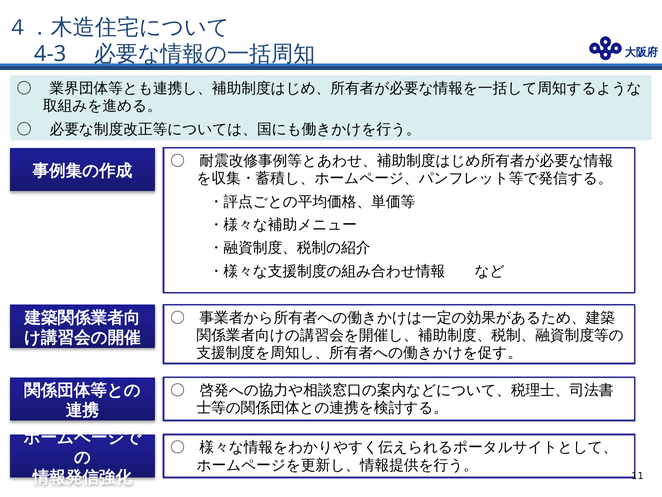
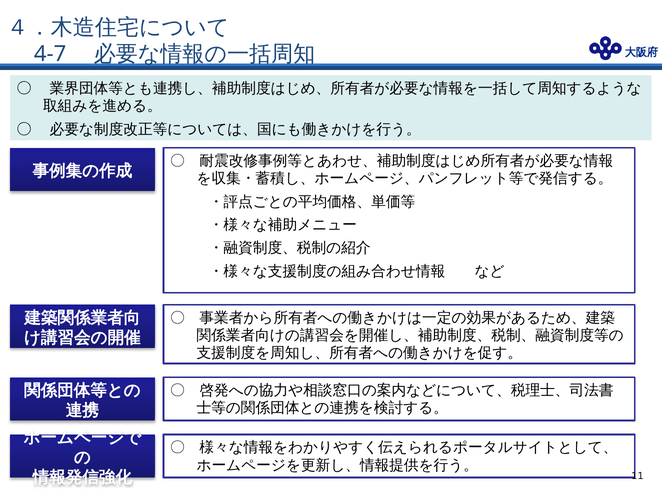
4-3: 4-3 -> 4-7 (50, 54)
